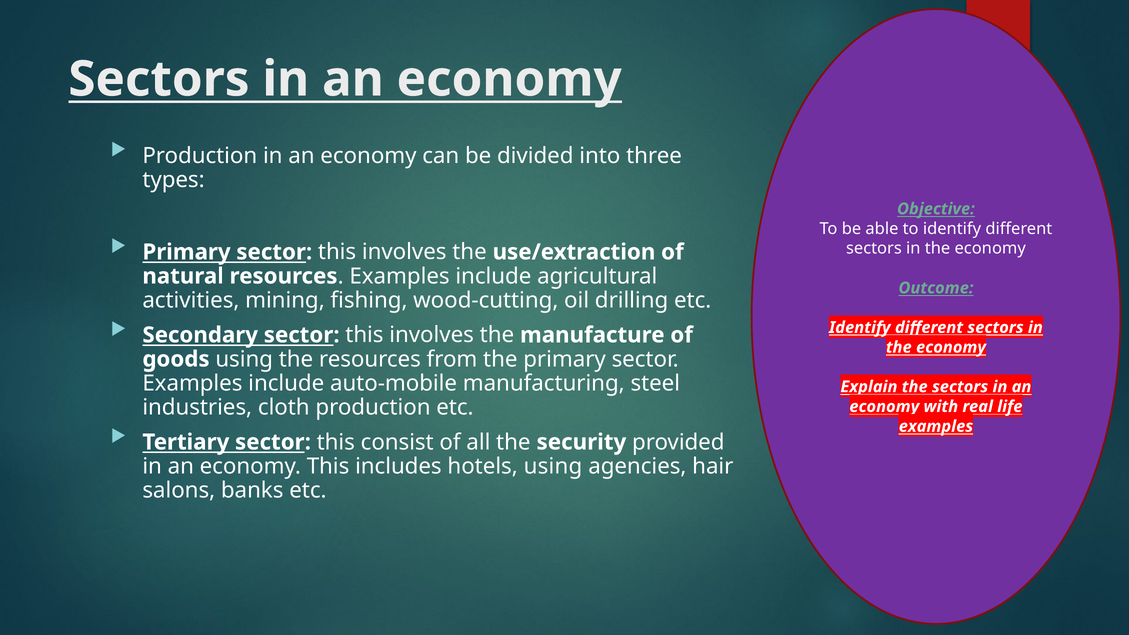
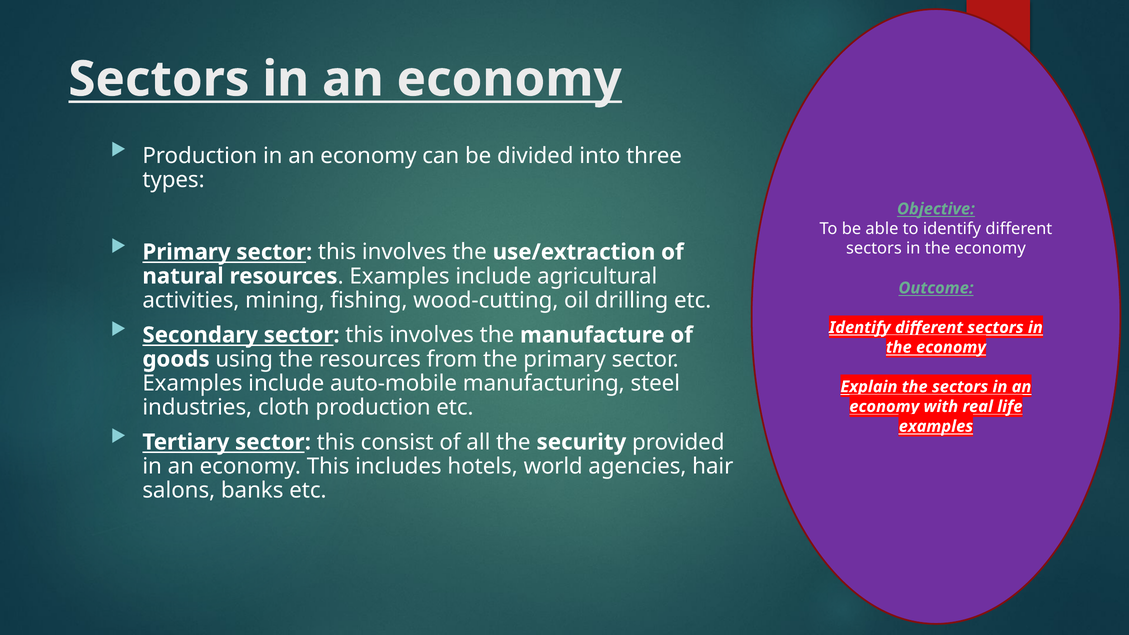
hotels using: using -> world (553, 466)
